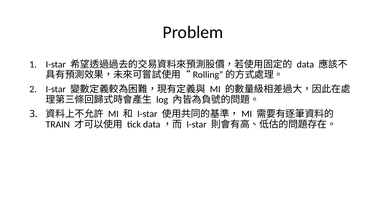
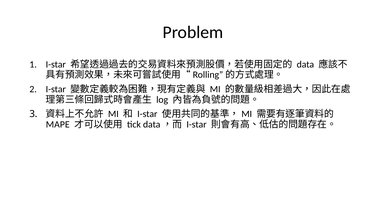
TRAIN: TRAIN -> MAPE (58, 125)
